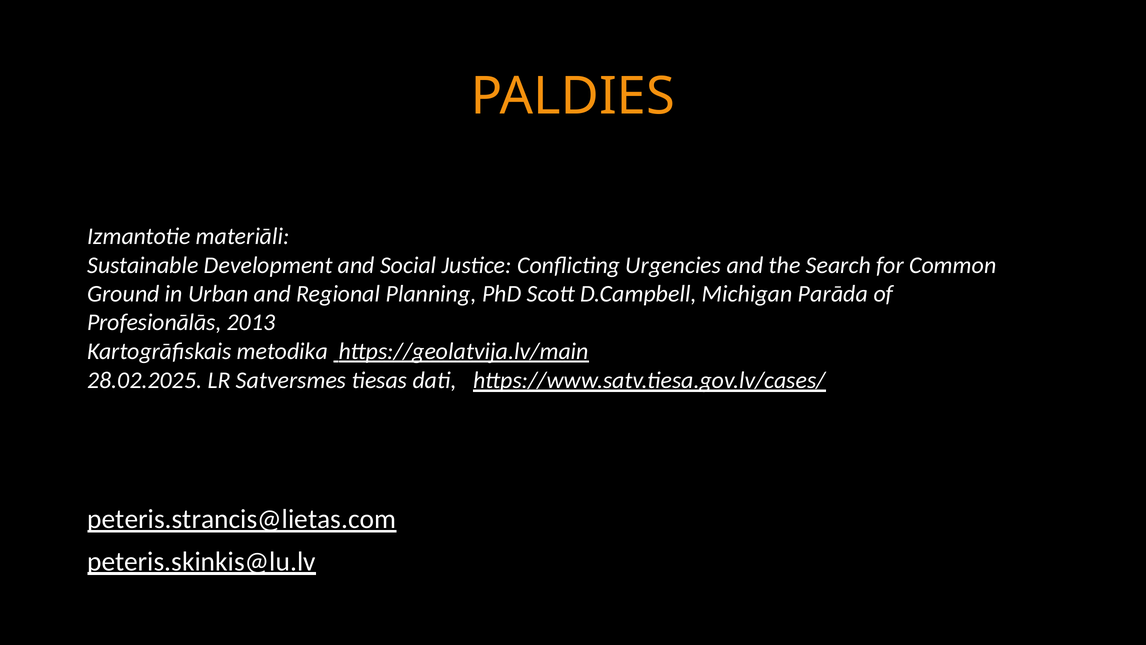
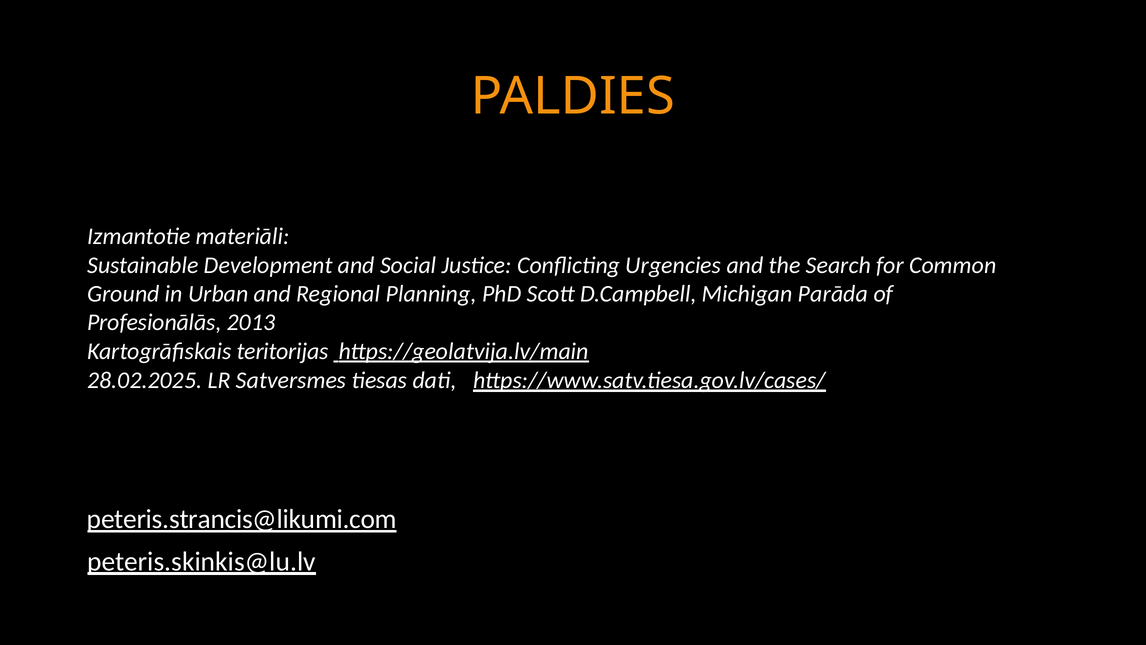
metodika: metodika -> teritorijas (283, 351)
peteris.strancis@lietas.com: peteris.strancis@lietas.com -> peteris.strancis@likumi.com (242, 519)
